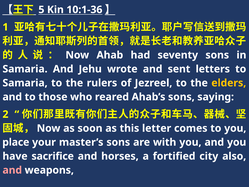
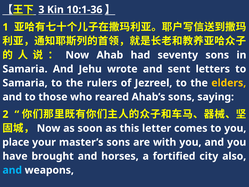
5: 5 -> 3 (41, 10)
sacrifice: sacrifice -> brought (53, 156)
and colour: pink -> light blue (12, 170)
